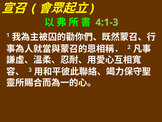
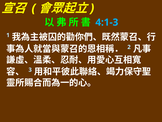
4:1-3 colour: light green -> light blue (107, 22)
